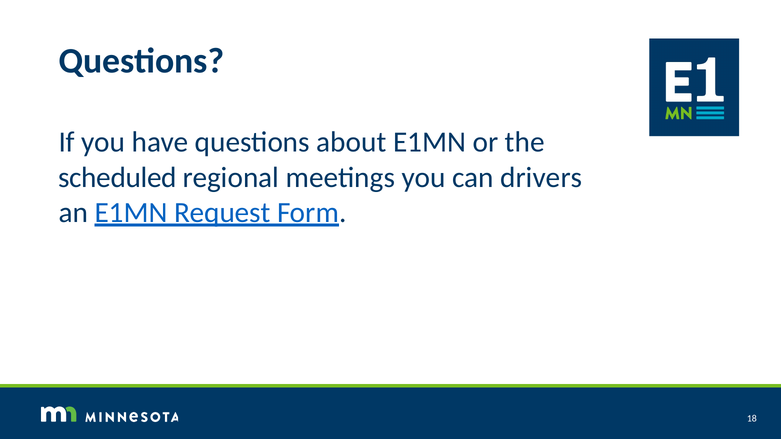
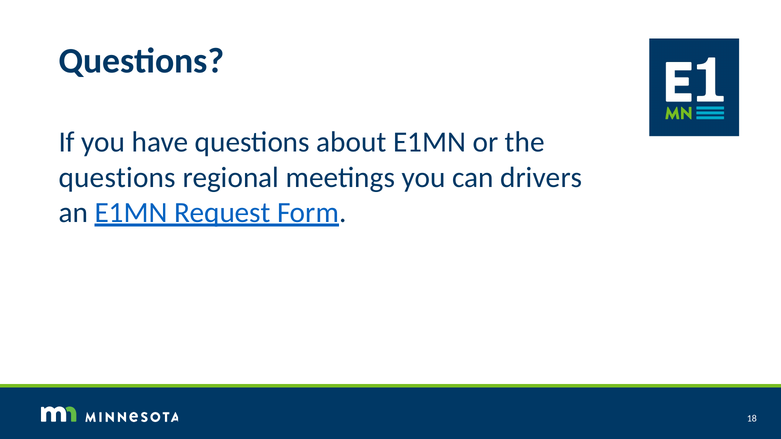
scheduled: scheduled -> questions (117, 178)
